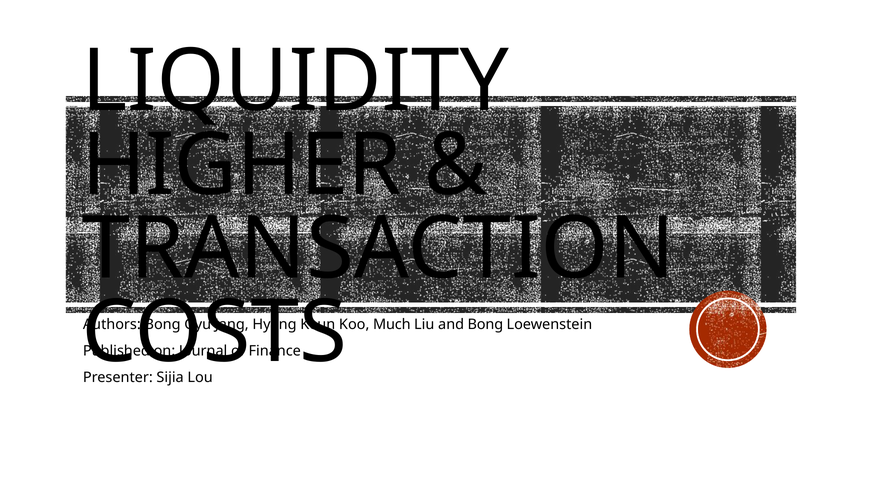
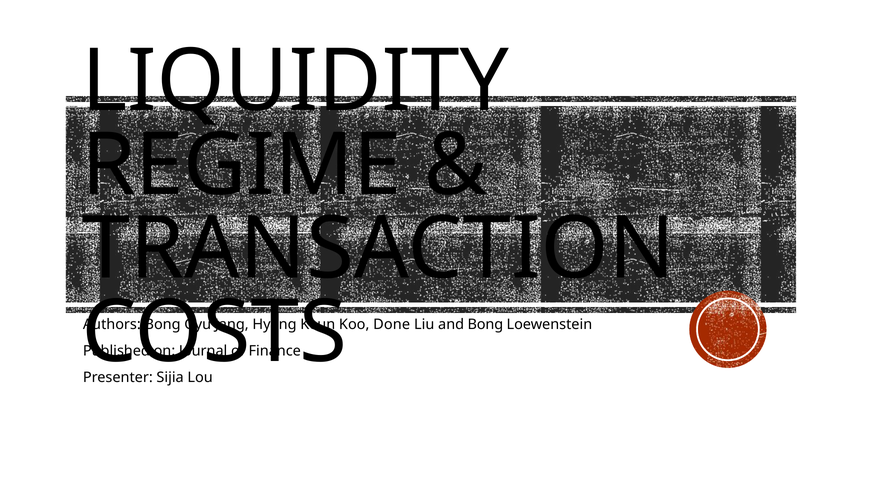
HIGHER: HIGHER -> REGIME (242, 165)
Much: Much -> Done (392, 325)
